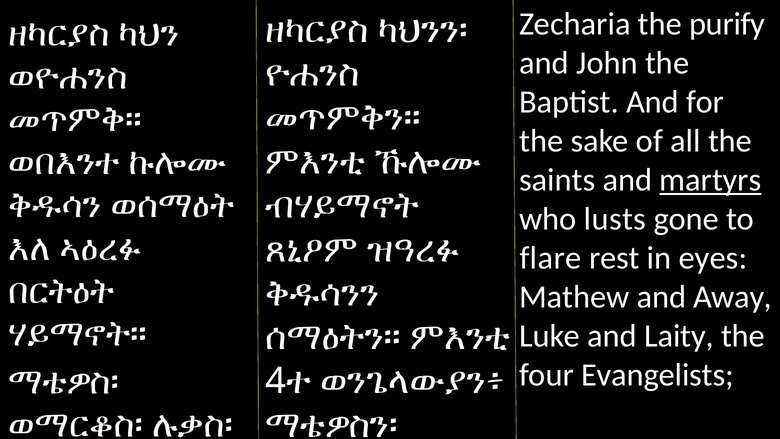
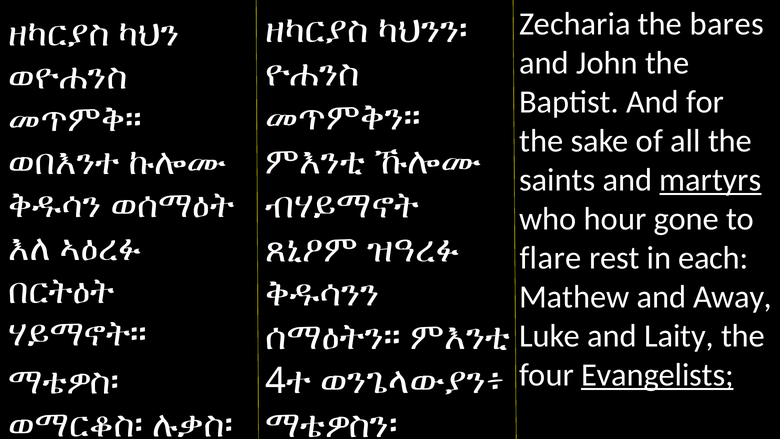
purify: purify -> bares (727, 24)
lusts: lusts -> hour (615, 219)
eyes: eyes -> each (713, 258)
Evangelists underline: none -> present (658, 375)
